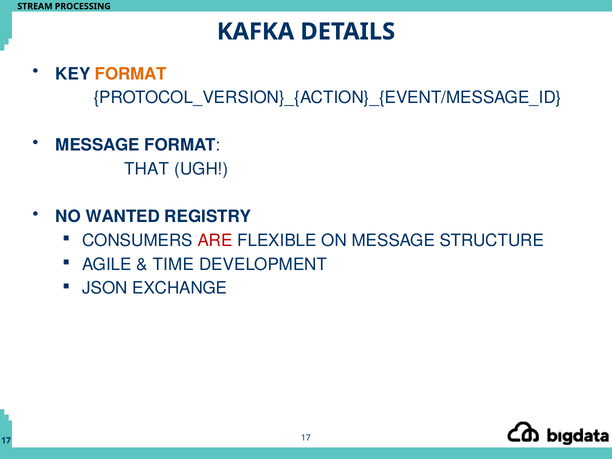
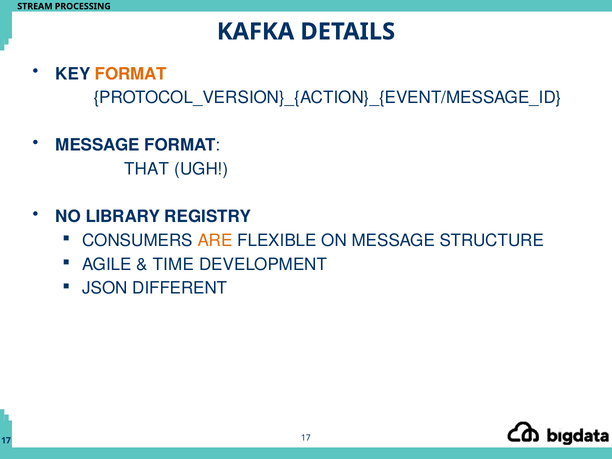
WANTED: WANTED -> LIBRARY (123, 217)
ARE colour: red -> orange (215, 241)
EXCHANGE: EXCHANGE -> DIFFERENT (180, 288)
